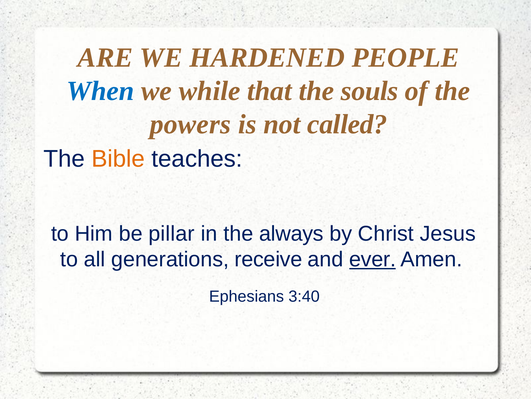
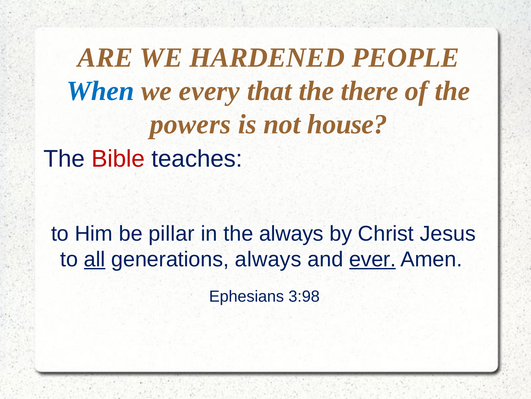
while: while -> every (209, 91)
souls: souls -> there (370, 91)
called: called -> house (347, 124)
Bible colour: orange -> red (118, 158)
all underline: none -> present (95, 259)
generations receive: receive -> always (268, 259)
3:40: 3:40 -> 3:98 (304, 296)
